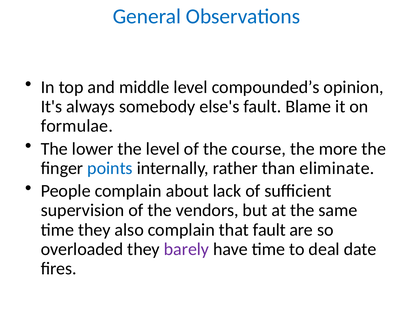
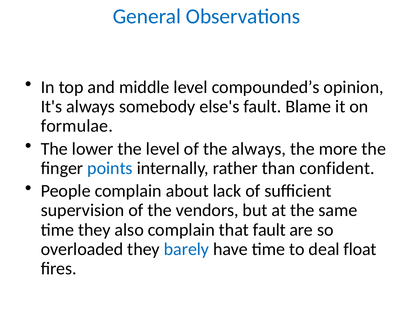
the course: course -> always (259, 149)
eliminate: eliminate -> confident (337, 168)
barely colour: purple -> blue (186, 250)
date: date -> float (360, 250)
